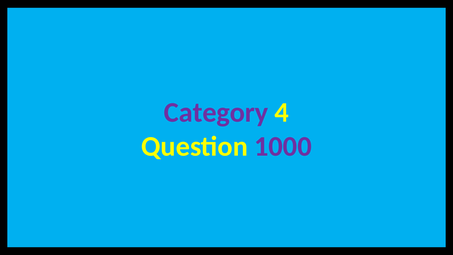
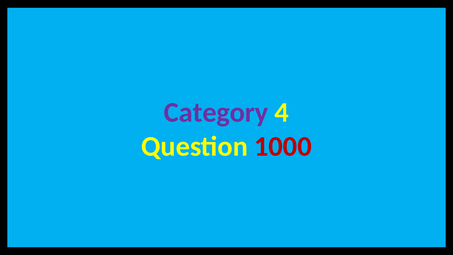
1000 colour: purple -> red (283, 146)
